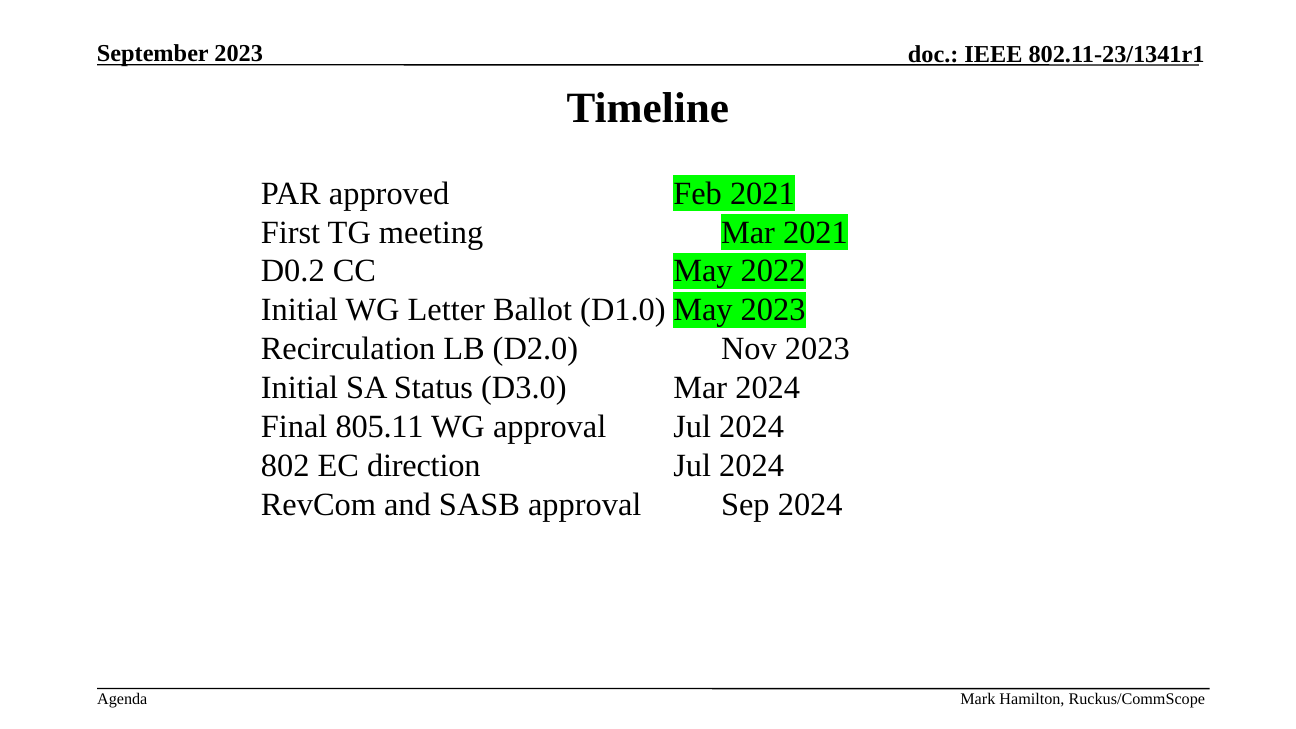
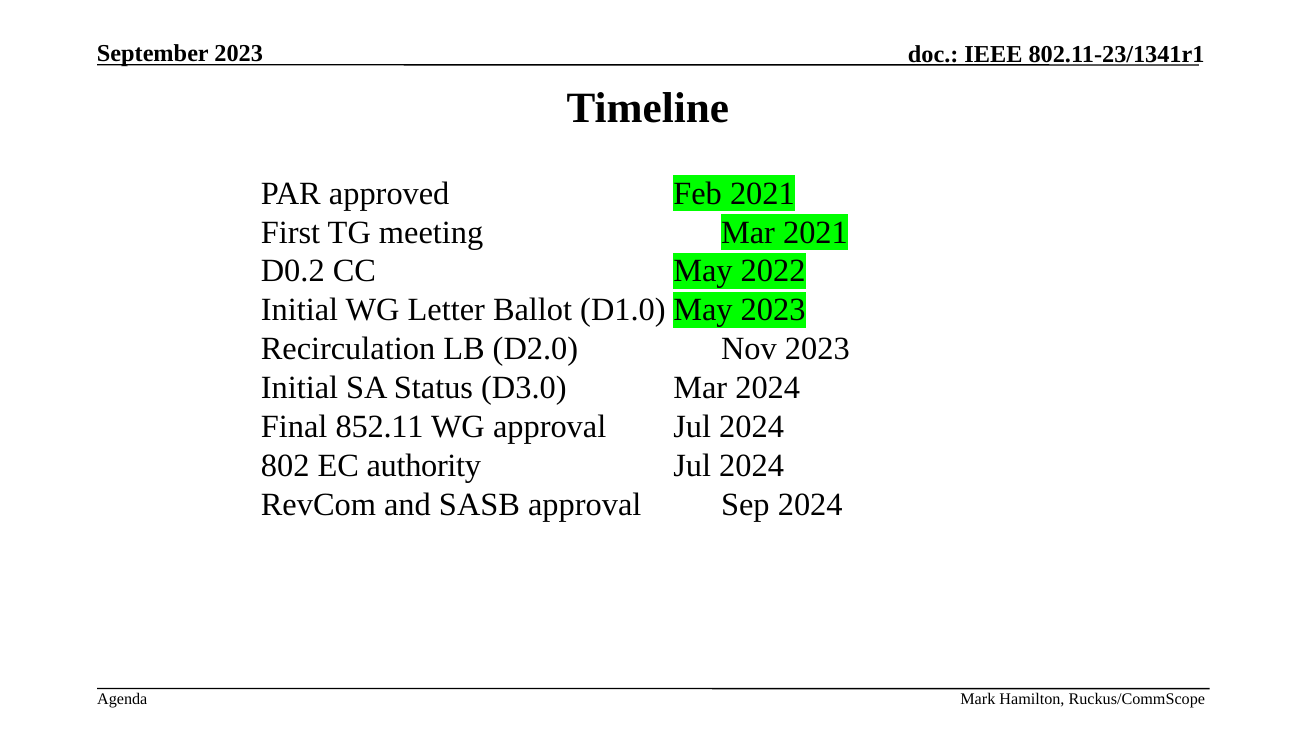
805.11: 805.11 -> 852.11 (380, 427)
direction: direction -> authority (424, 466)
